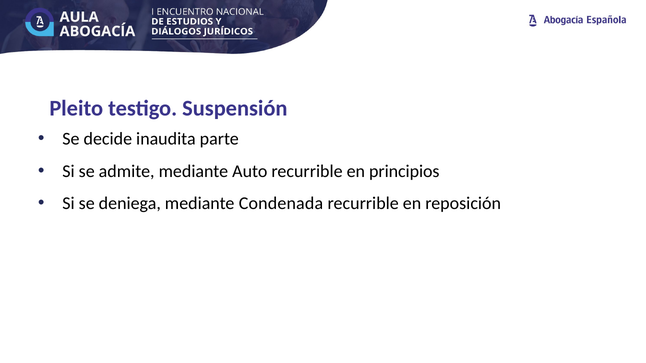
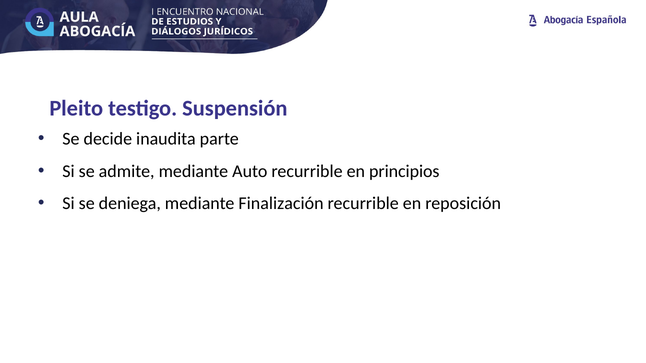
Condenada: Condenada -> Finalización (281, 204)
